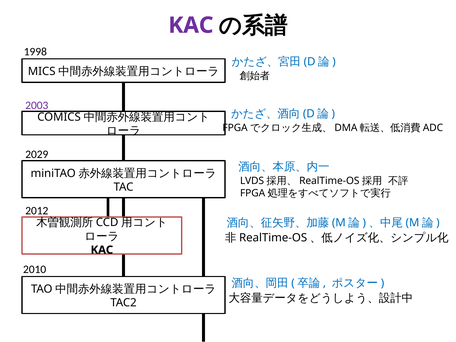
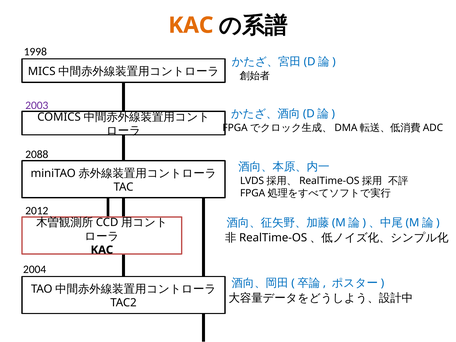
KAC colour: purple -> orange (191, 25)
2029: 2029 -> 2088 (37, 154)
2010: 2010 -> 2004 (35, 269)
